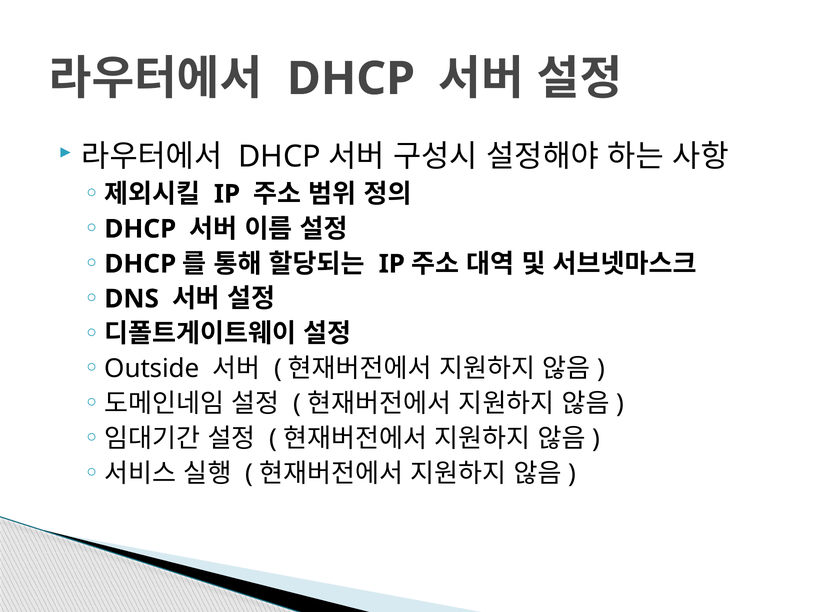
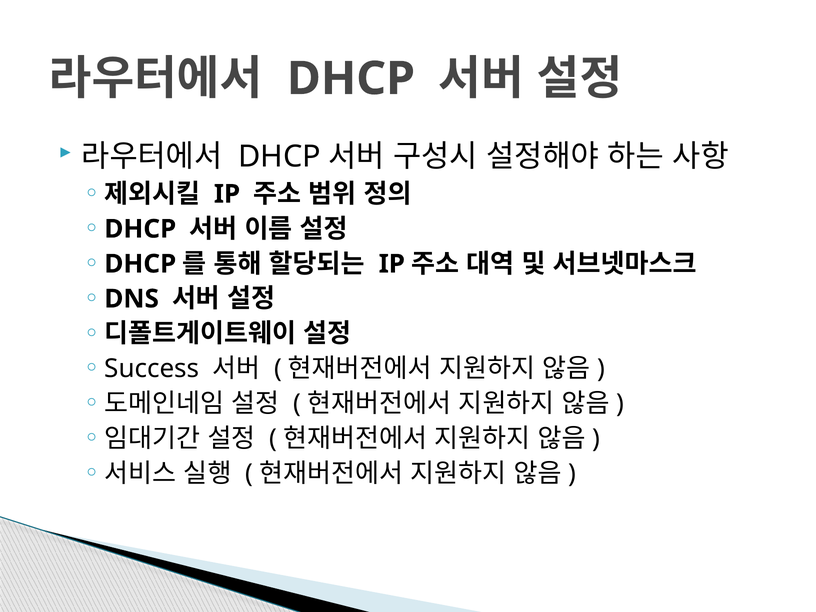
Outside: Outside -> Success (152, 369)
